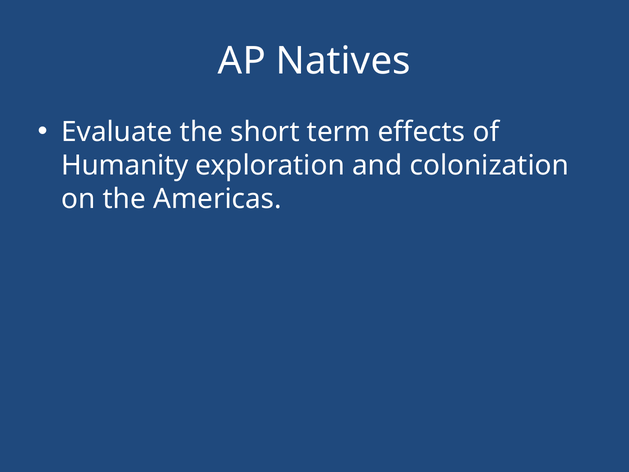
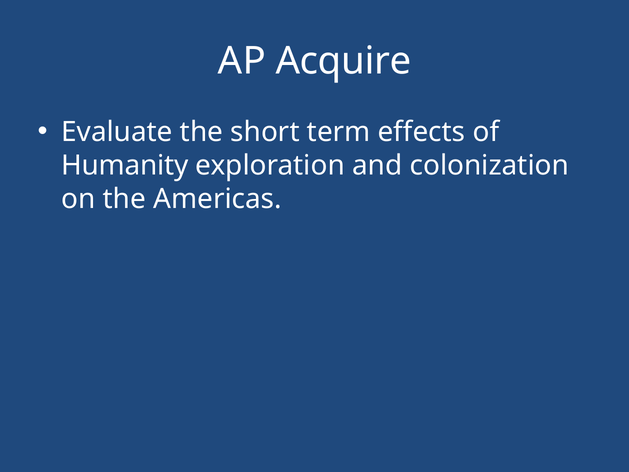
Natives: Natives -> Acquire (344, 61)
